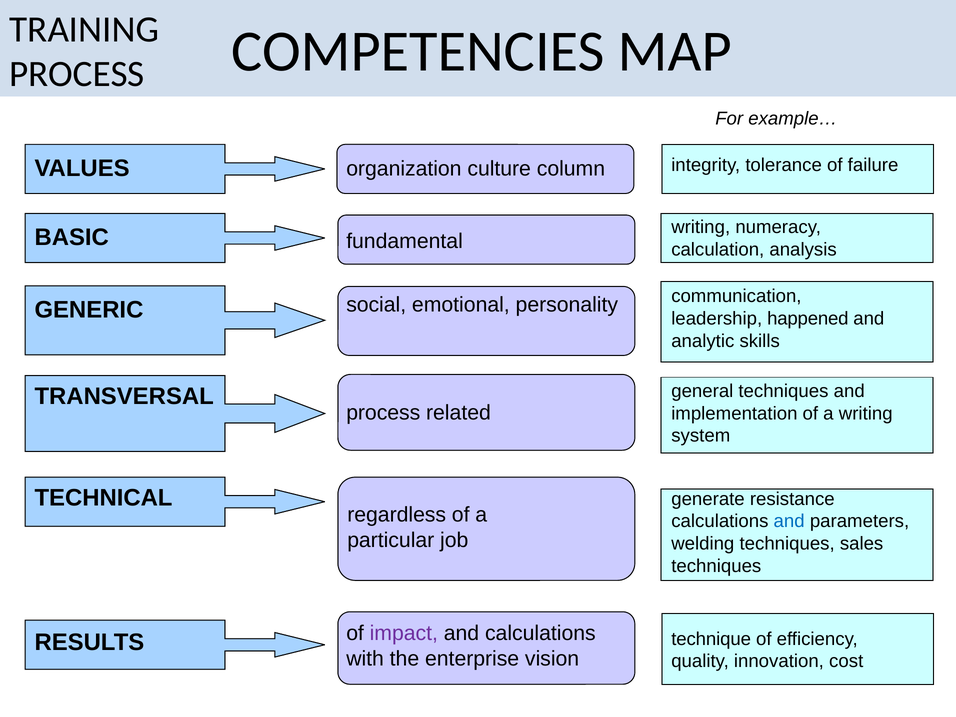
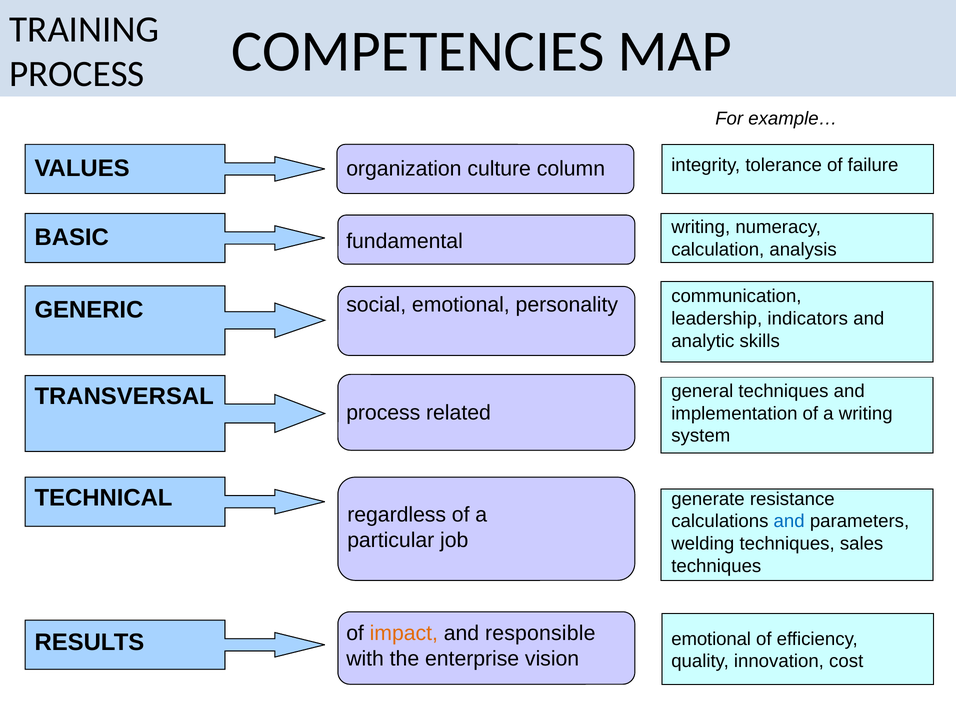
happened: happened -> indicators (808, 319)
impact colour: purple -> orange (404, 633)
and calculations: calculations -> responsible (540, 633)
technique: technique -> emotional (711, 639)
